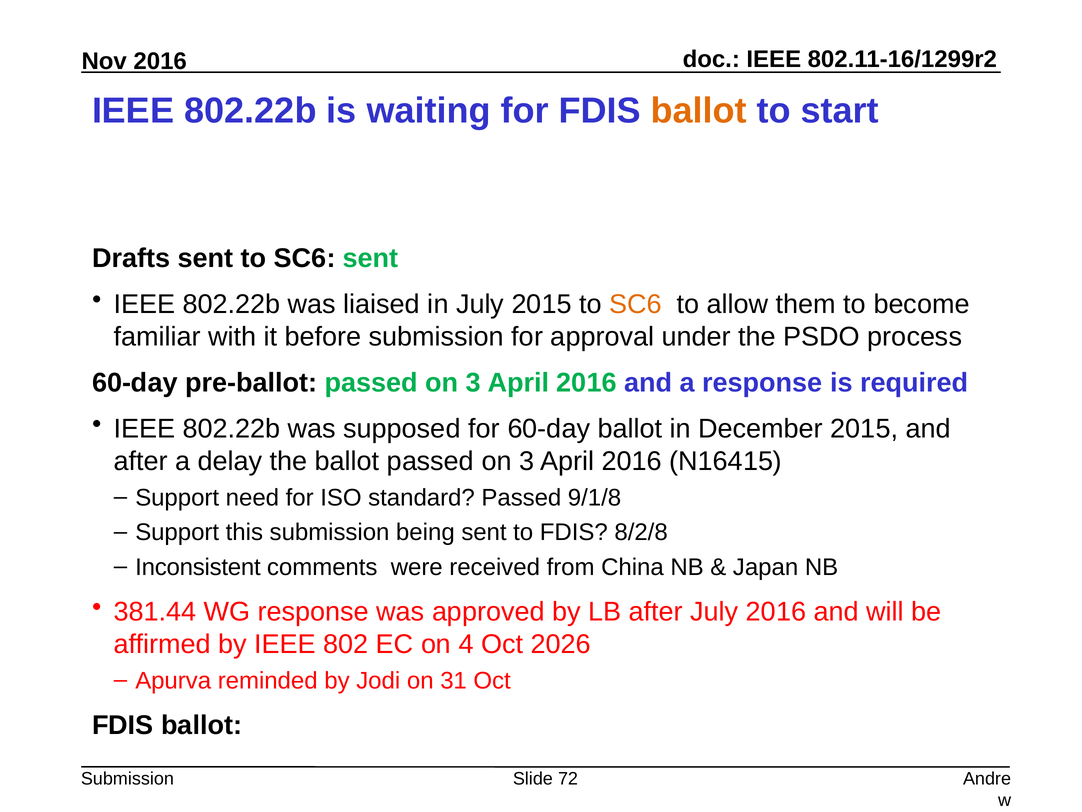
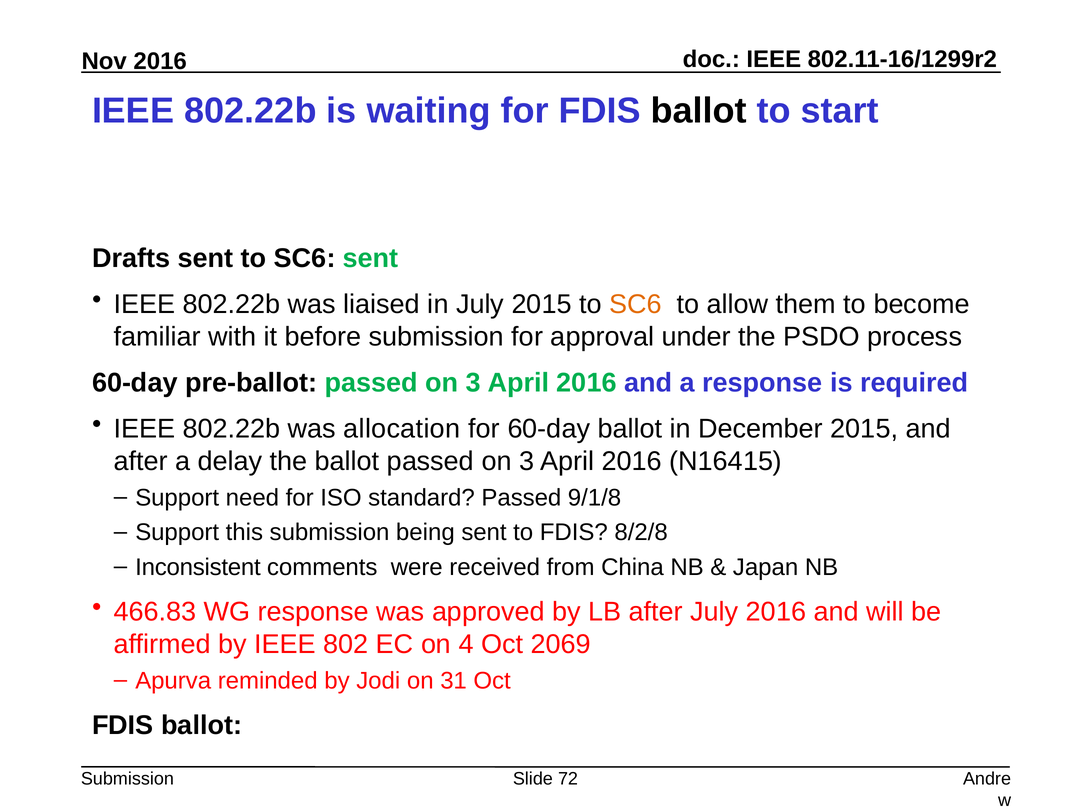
ballot colour: orange -> black (699, 111)
supposed: supposed -> allocation (402, 428)
381.44: 381.44 -> 466.83 (155, 611)
2026: 2026 -> 2069 (561, 644)
